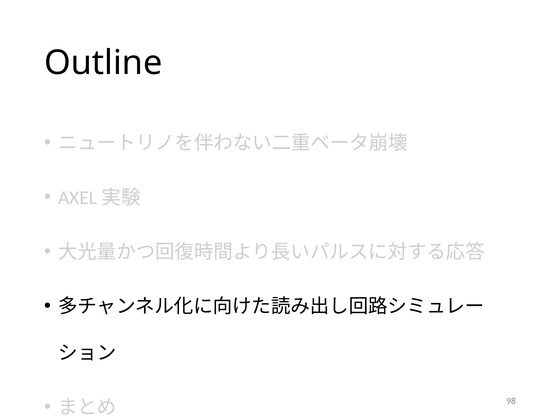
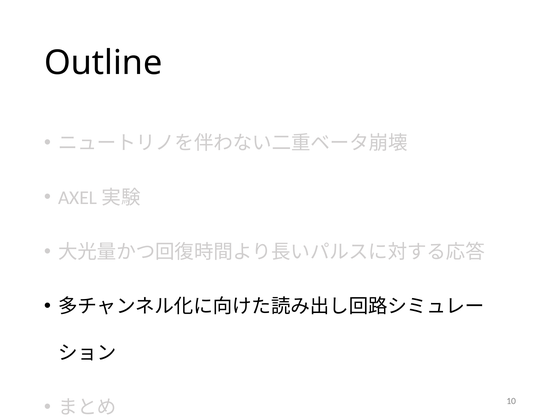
98: 98 -> 10 (511, 401)
